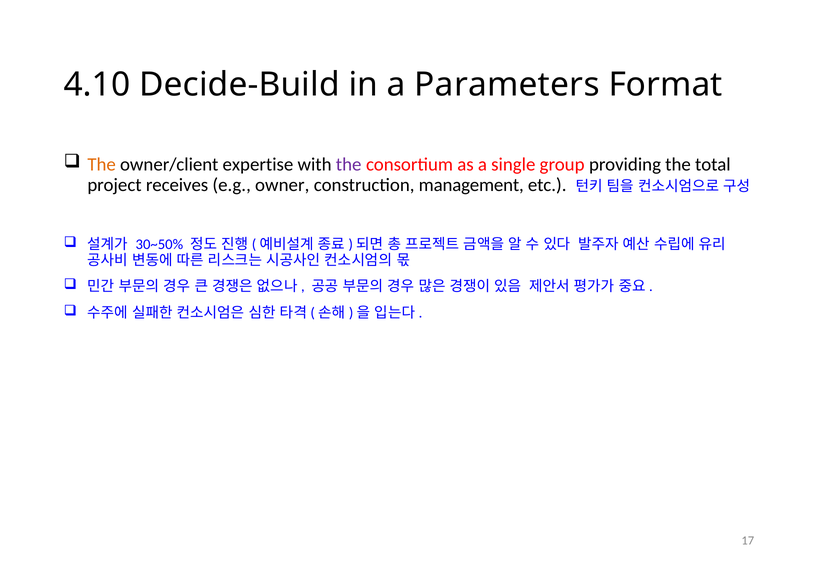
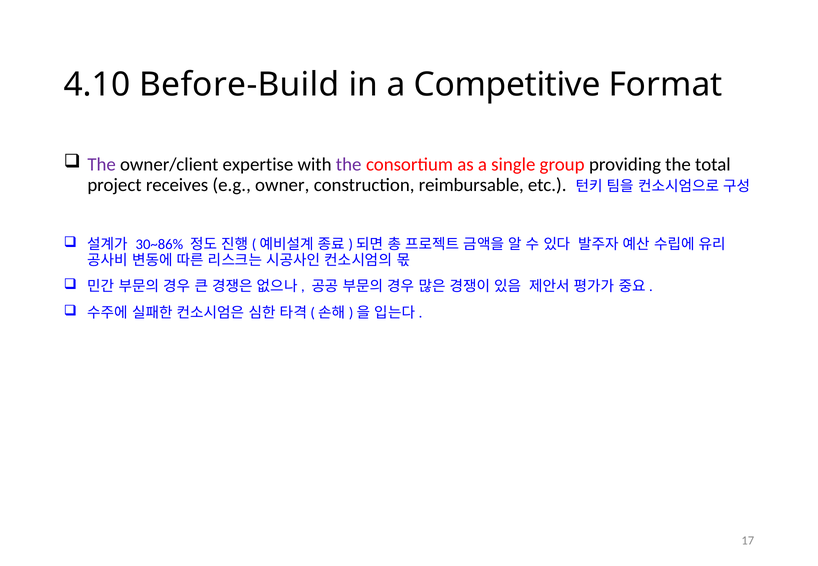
Decide-Build: Decide-Build -> Before-Build (239, 85)
Parameters: Parameters -> Competitive (507, 85)
The colour: orange -> purple (102, 165)
management: management -> reimbursable (471, 185)
30~50%: 30~50% -> 30~86% (159, 245)
